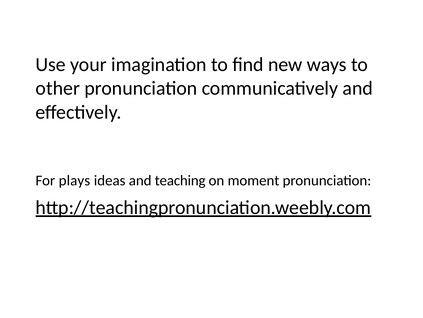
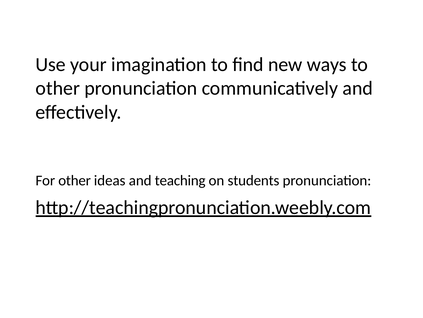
For plays: plays -> other (75, 180)
moment: moment -> students (254, 180)
